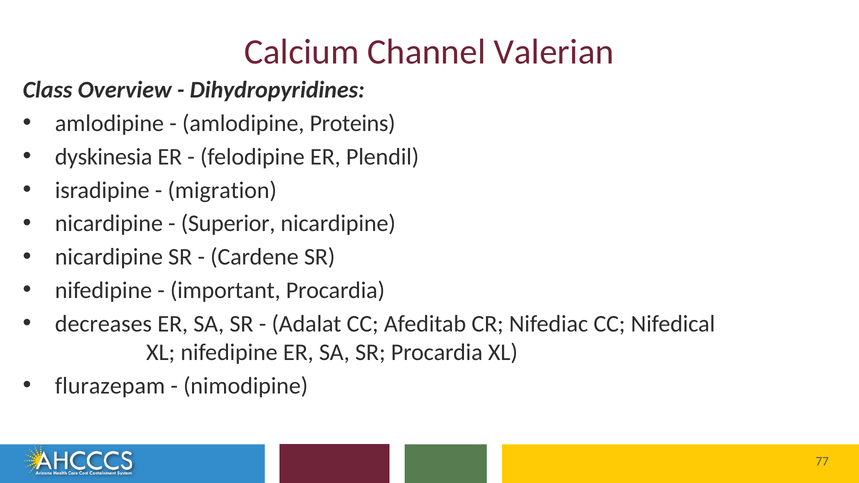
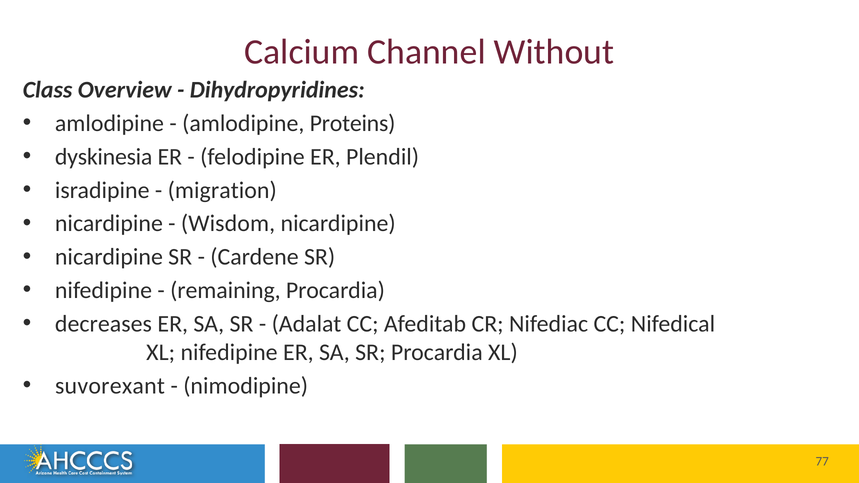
Valerian: Valerian -> Without (554, 52)
Superior: Superior -> Wisdom (228, 224)
important: important -> remaining (225, 291)
flurazepam: flurazepam -> suvorexant (110, 386)
